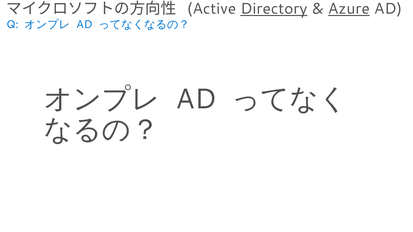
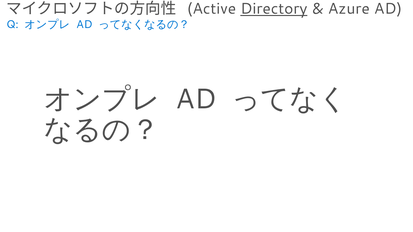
Azure underline: present -> none (349, 9)
